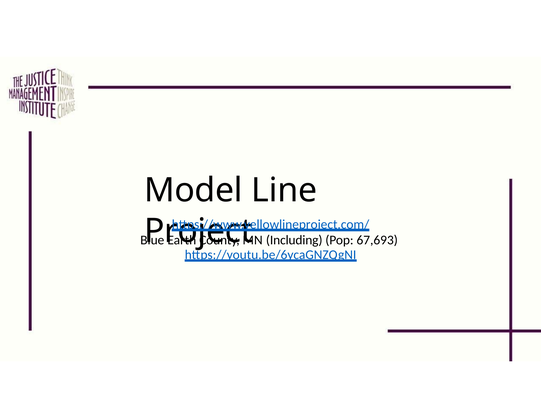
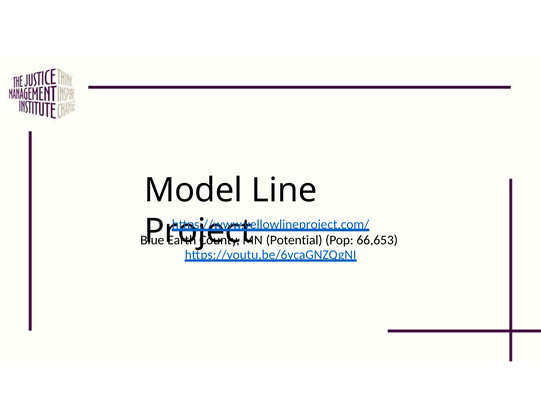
Including: Including -> Potential (294, 240)
67,693: 67,693 -> 66,653 (377, 240)
